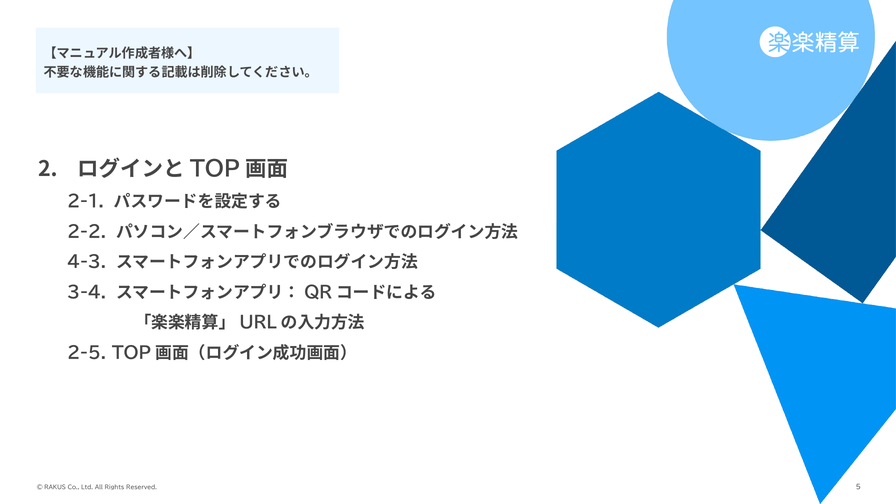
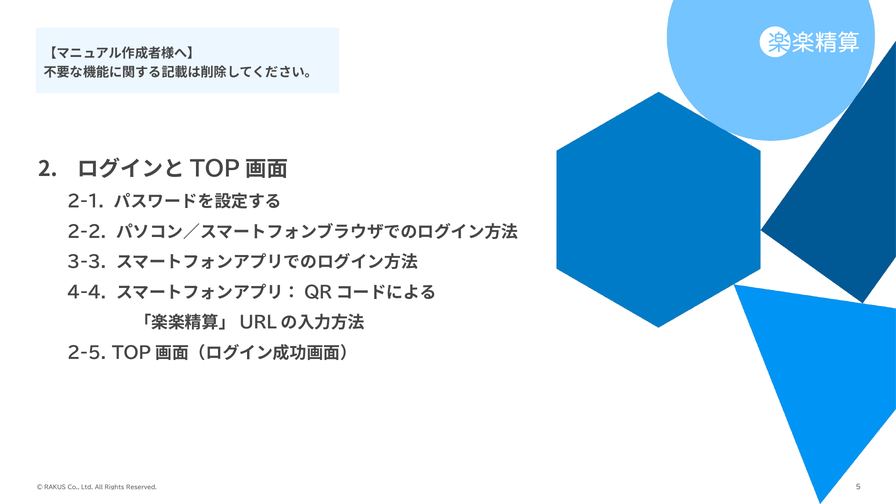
4-3: 4-3 -> 3-3 (87, 262)
3-4: 3-4 -> 4-4 (87, 293)
